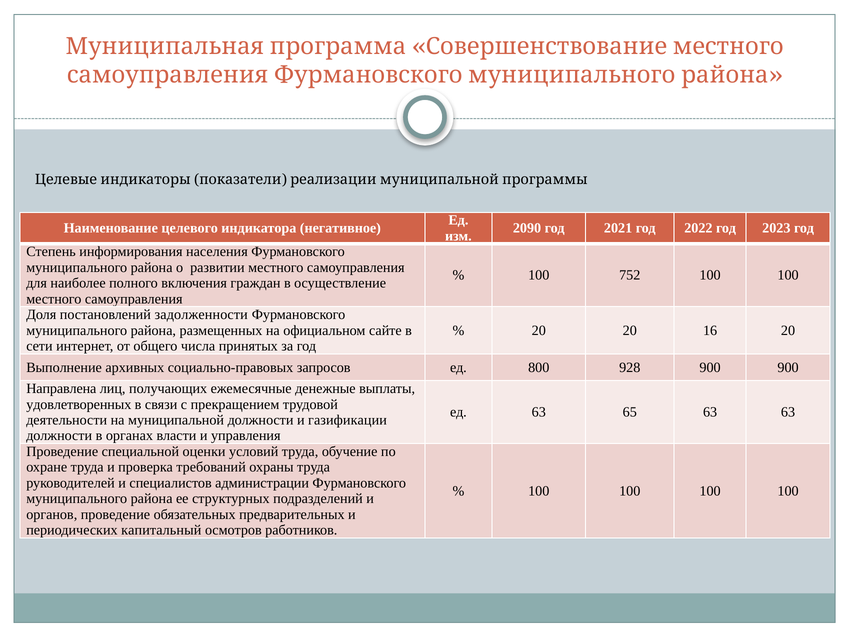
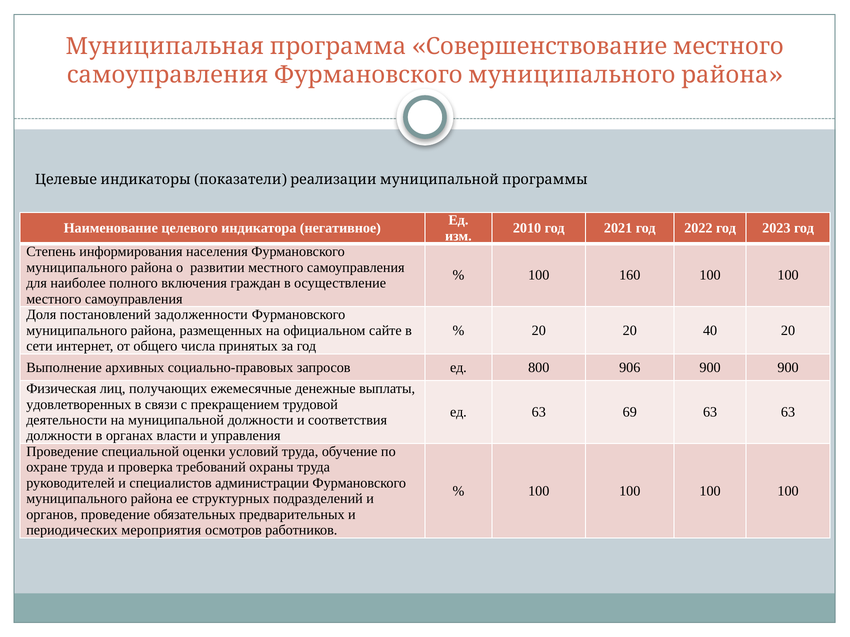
2090: 2090 -> 2010 (527, 228)
752: 752 -> 160 (630, 276)
16: 16 -> 40 (710, 331)
928: 928 -> 906 (630, 368)
Направлена: Направлена -> Физическая (61, 389)
65: 65 -> 69 (630, 413)
газификации: газификации -> соответствия (348, 420)
капитальный: капитальный -> мероприятия (161, 531)
